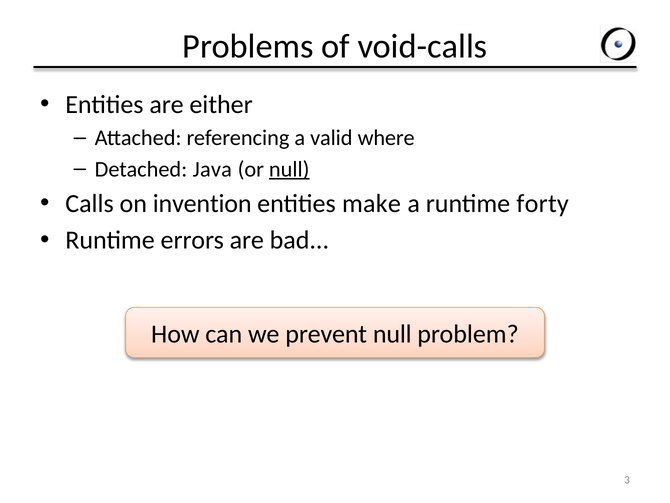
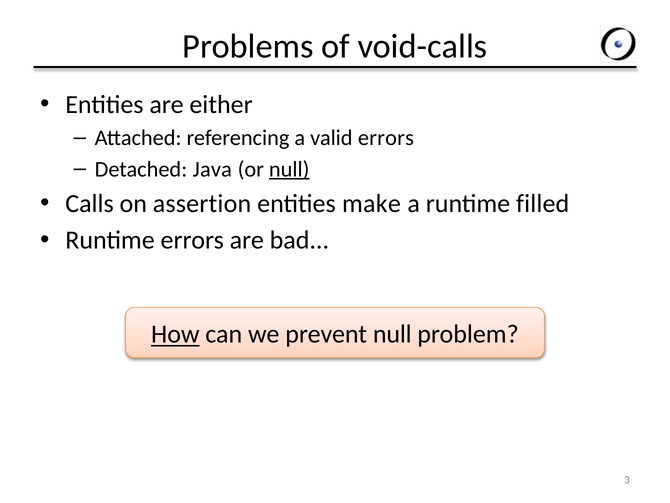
valid where: where -> errors (386, 138)
invention: invention -> assertion (202, 204)
forty: forty -> filled (543, 204)
How underline: none -> present (175, 334)
